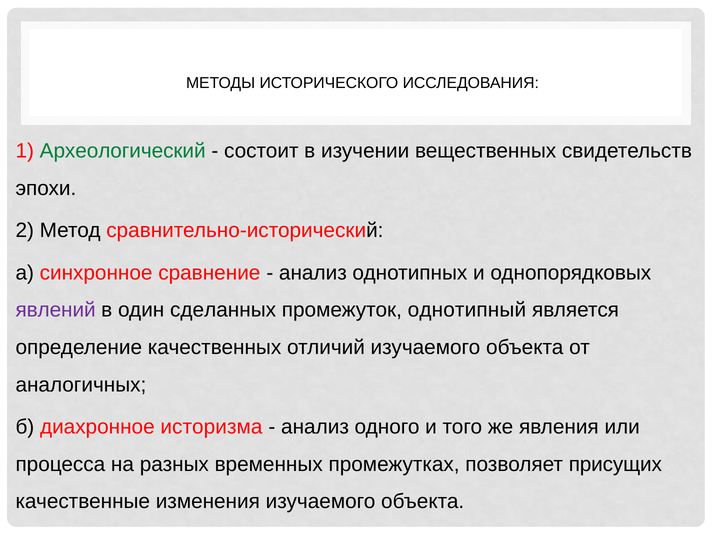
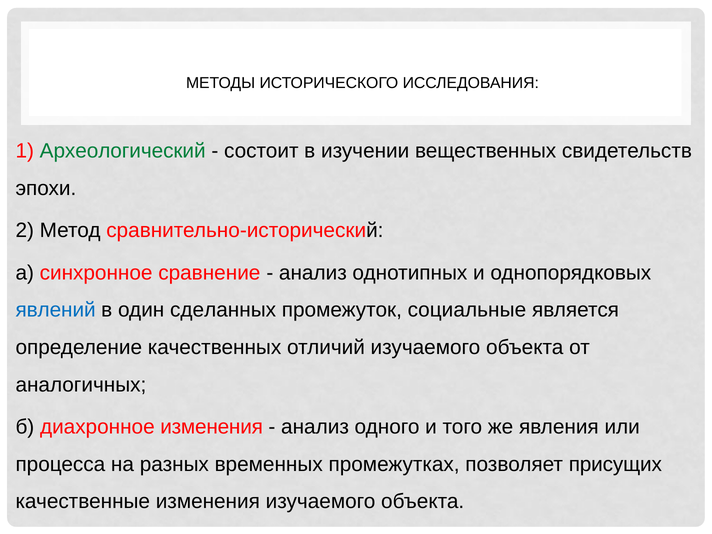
явлений colour: purple -> blue (56, 310)
однотипный: однотипный -> социальные (467, 310)
диахронное историзма: историзма -> изменения (212, 427)
